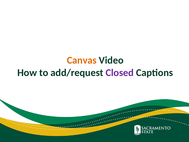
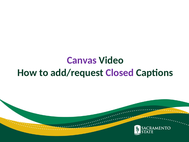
Canvas colour: orange -> purple (82, 60)
